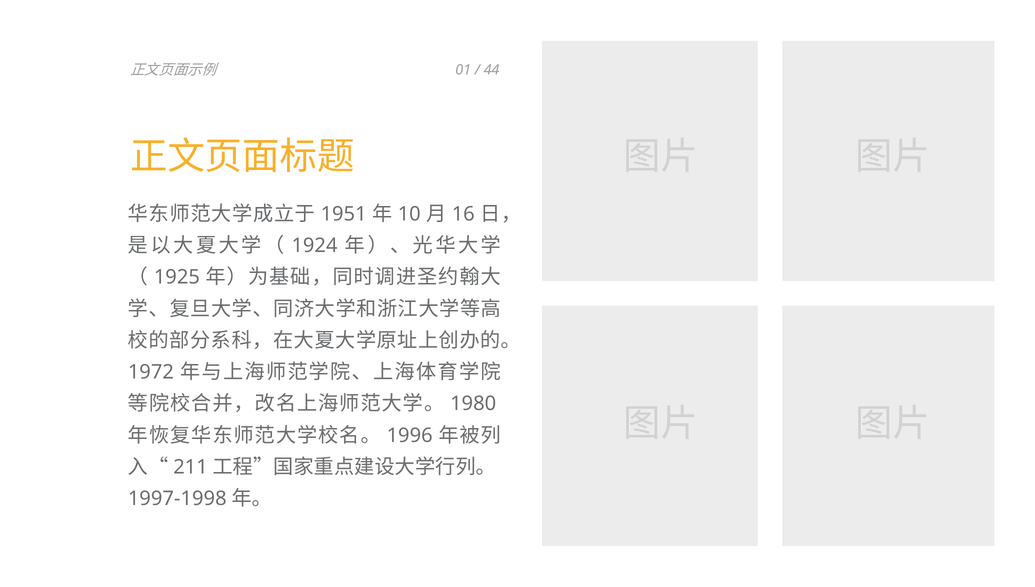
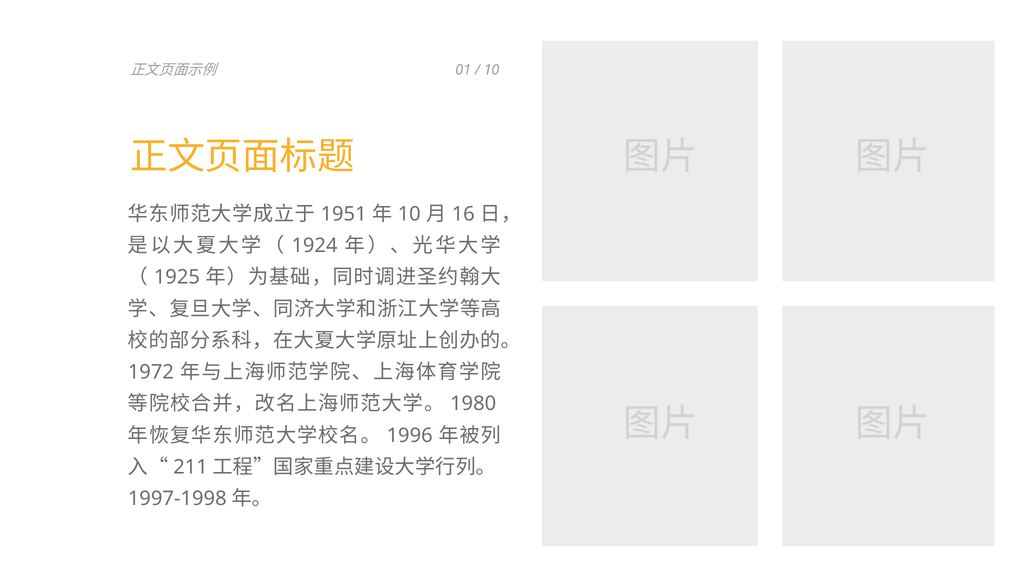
44: 44 -> 10 (492, 70)
